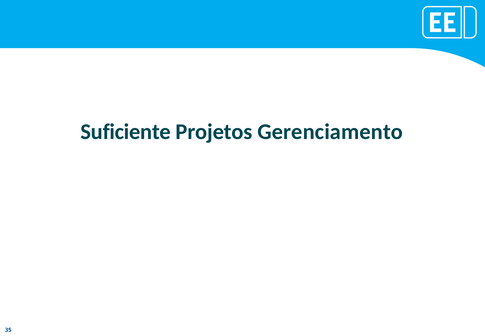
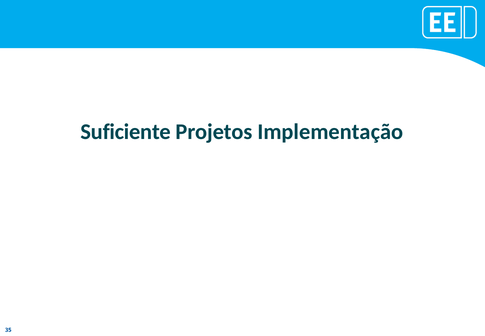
Gerenciamento: Gerenciamento -> Implementação (330, 132)
